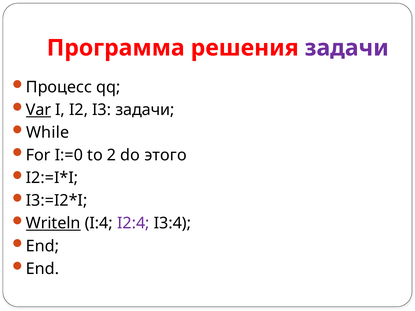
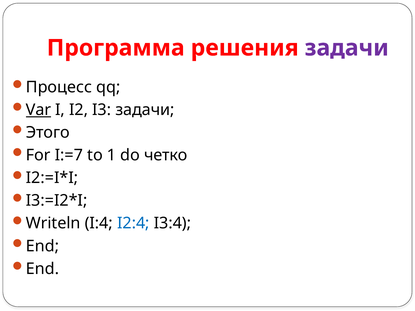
While: While -> Этого (48, 133)
I:=0: I:=0 -> I:=7 (69, 155)
2: 2 -> 1 (112, 155)
этого: этого -> четко (166, 155)
Writeln underline: present -> none (53, 223)
I2:4 colour: purple -> blue (133, 223)
